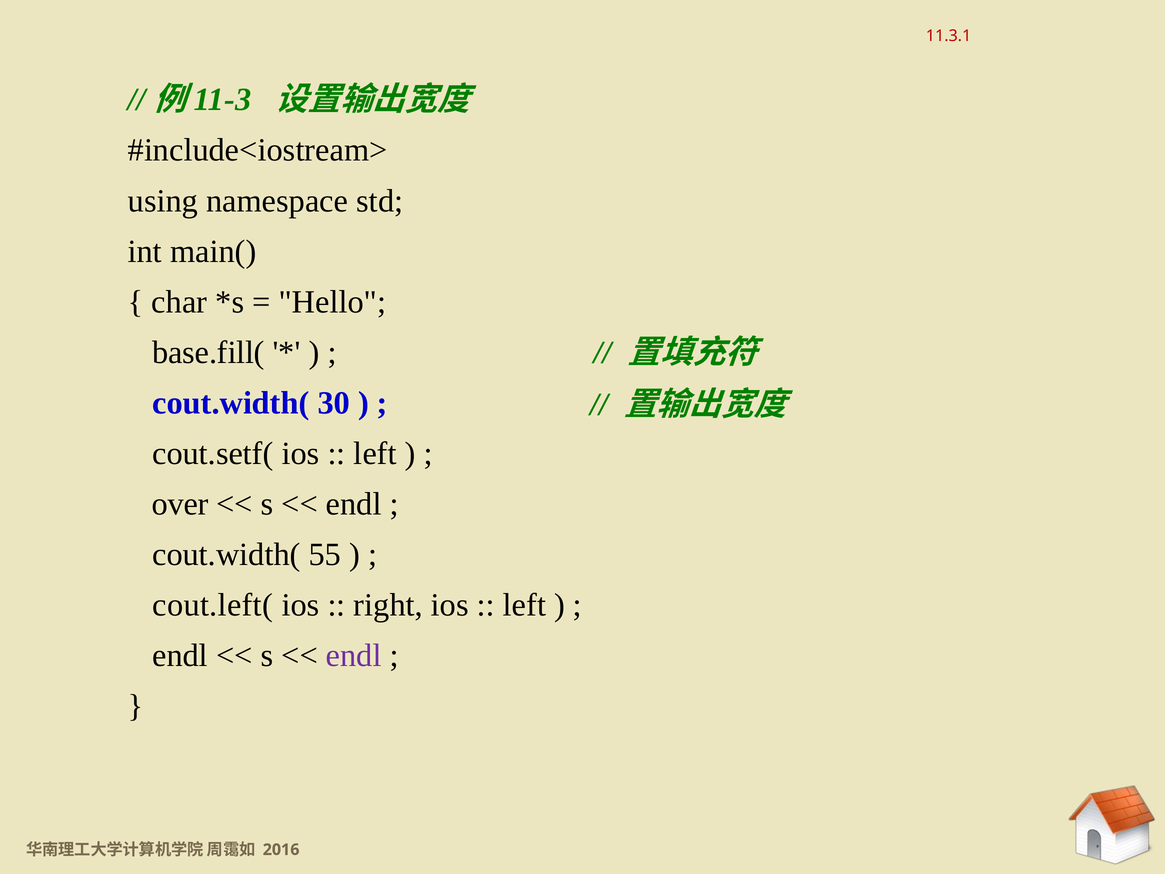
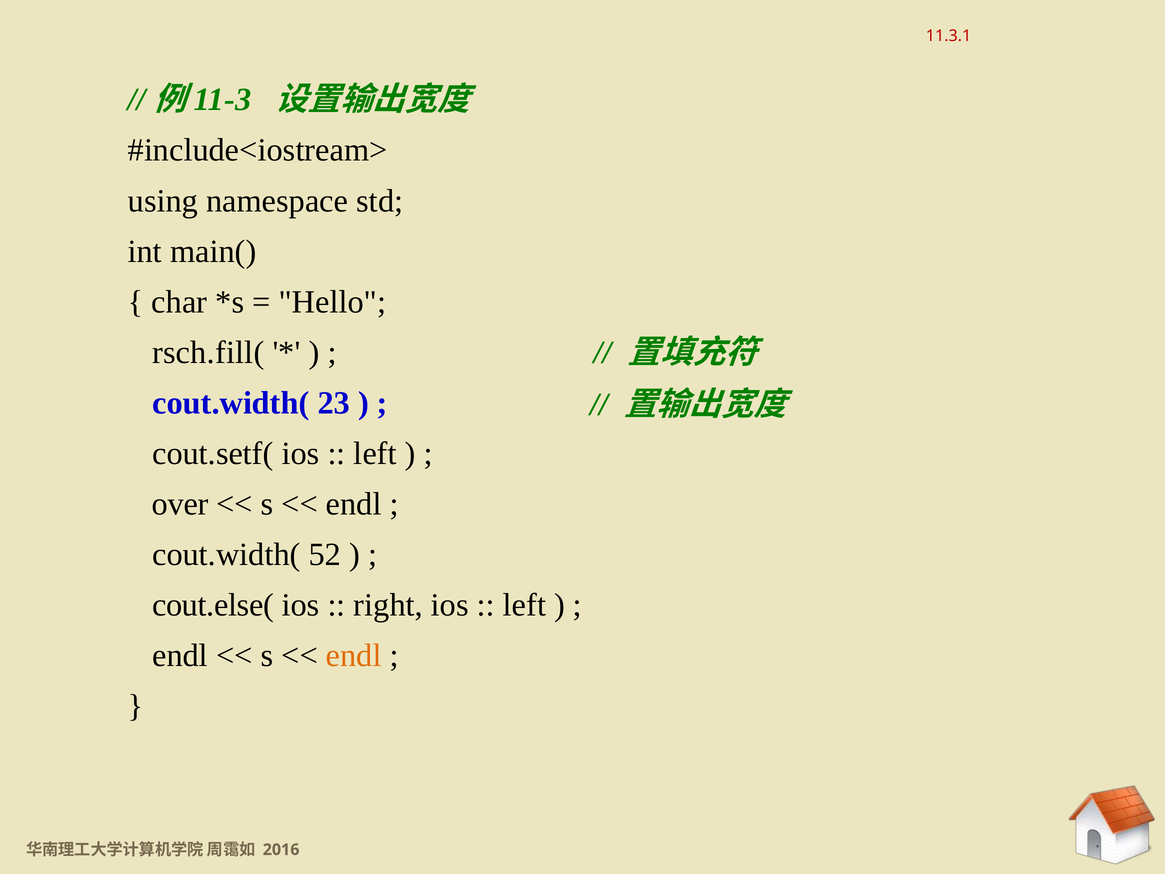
base.fill(: base.fill( -> rsch.fill( (208, 352)
30: 30 -> 23 (334, 403)
55: 55 -> 52 (325, 554)
cout.left(: cout.left( -> cout.else( (213, 605)
endl colour: purple -> orange (354, 655)
